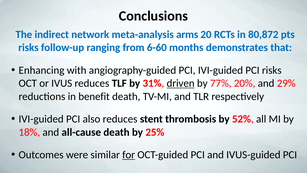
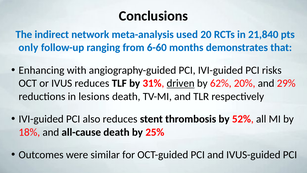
arms: arms -> used (187, 34)
80,872: 80,872 -> 21,840 (263, 34)
risks: risks -> only (28, 48)
77%: 77% -> 62% (221, 83)
benefit: benefit -> lesions (94, 96)
for underline: present -> none (129, 155)
